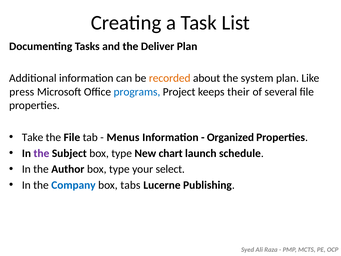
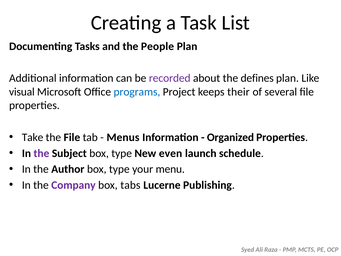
Deliver: Deliver -> People (158, 46)
recorded colour: orange -> purple (170, 78)
system: system -> defines (257, 78)
press: press -> visual (22, 92)
chart: chart -> even (171, 153)
select: select -> menu (170, 169)
Company colour: blue -> purple (73, 185)
